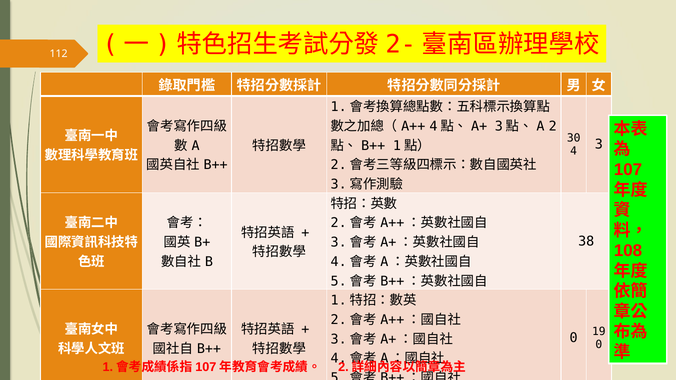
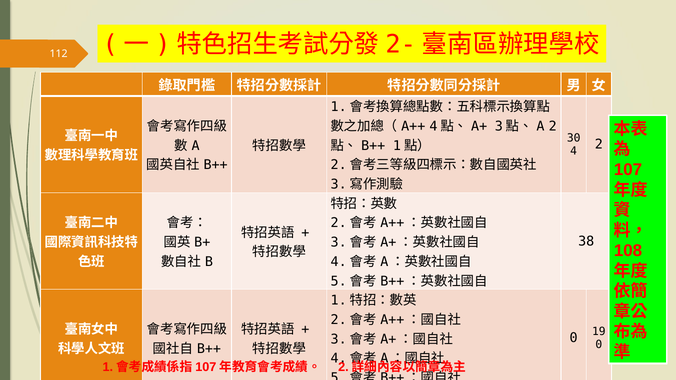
3: 3 -> 2 (599, 145)
